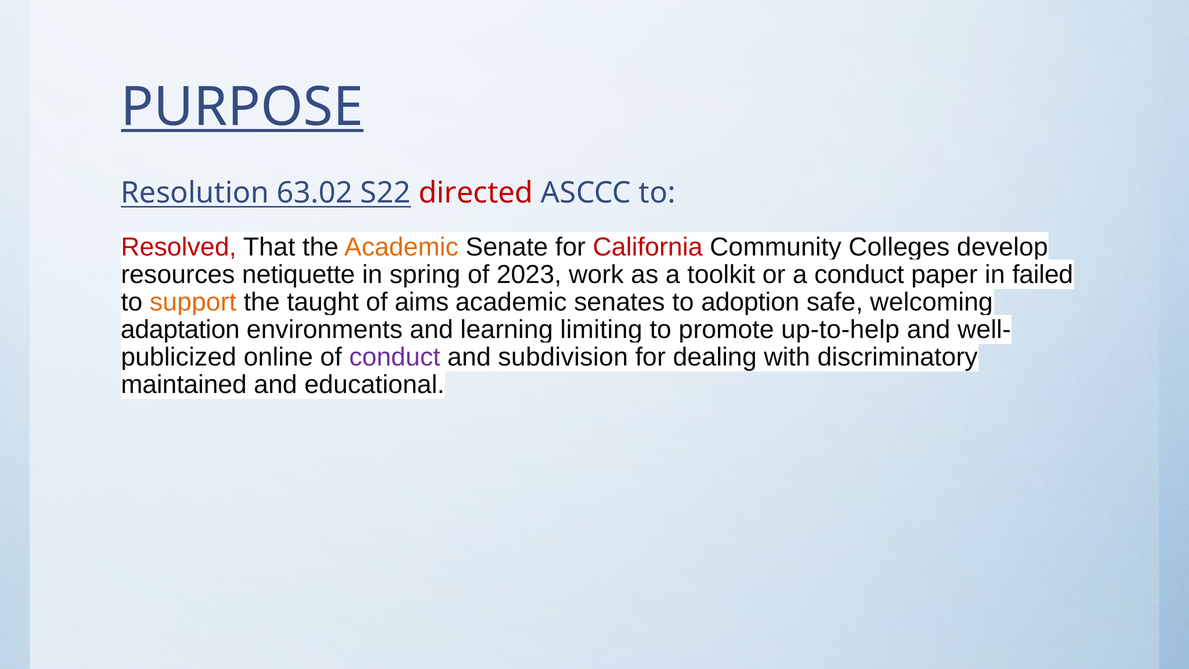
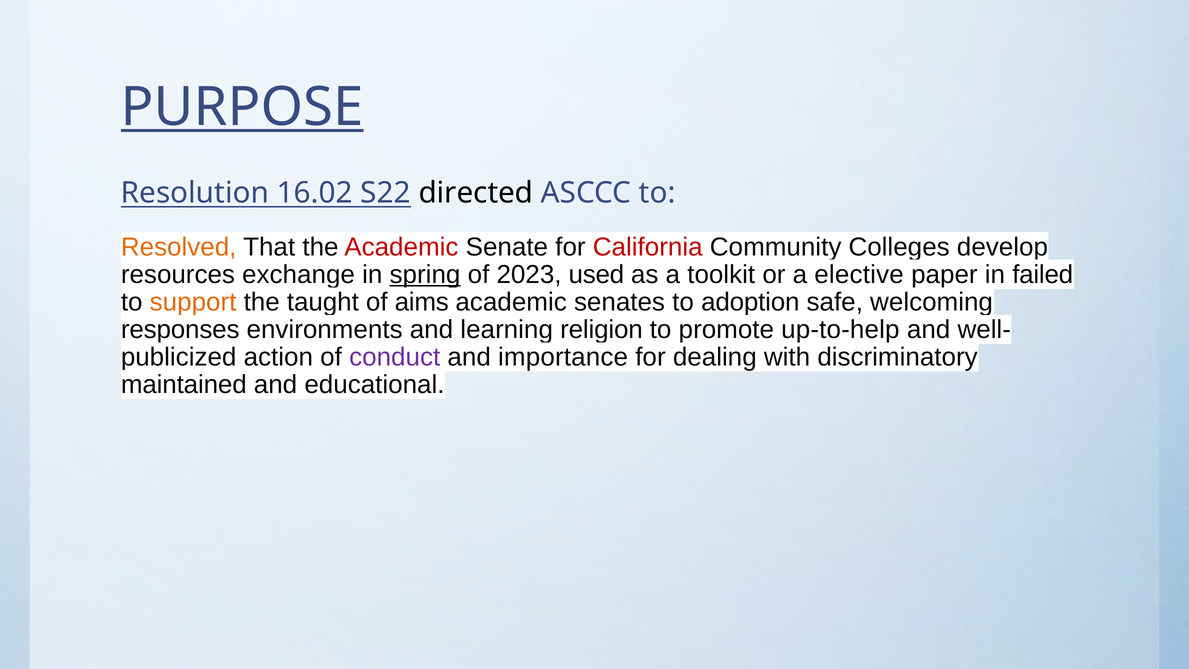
63.02: 63.02 -> 16.02 (315, 193)
directed colour: red -> black (476, 193)
Resolved colour: red -> orange (179, 247)
Academic colour: orange -> red (401, 247)
netiquette: netiquette -> exchange (299, 275)
spring underline: none -> present (425, 275)
work: work -> used (596, 275)
a conduct: conduct -> elective (859, 275)
adaptation: adaptation -> responses (180, 330)
limiting: limiting -> religion (601, 330)
online: online -> action (278, 357)
subdivision: subdivision -> importance (563, 357)
